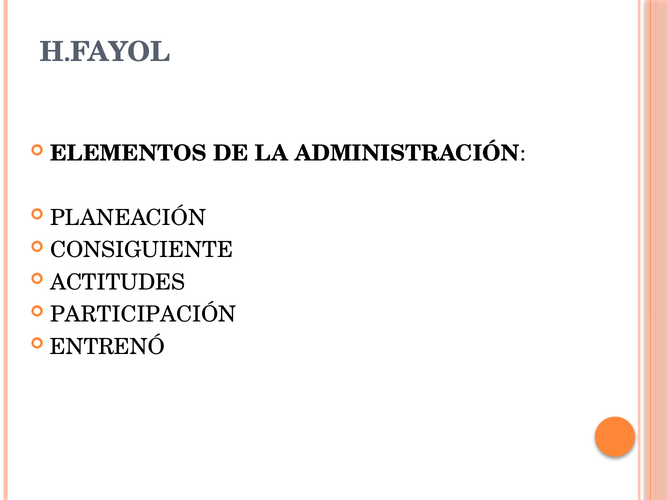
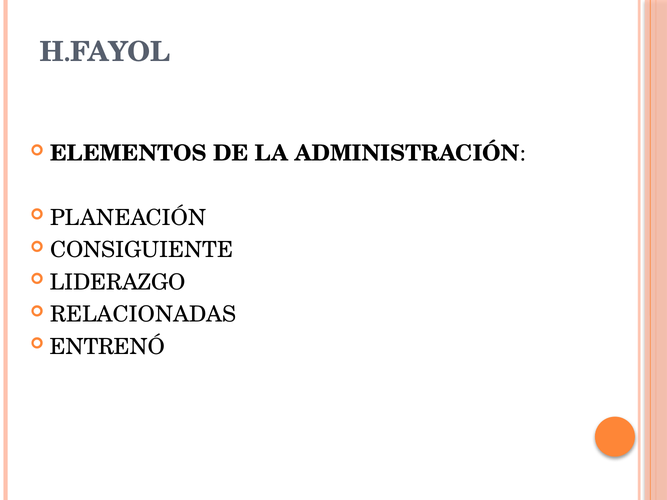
ACTITUDES: ACTITUDES -> LIDERAZGO (118, 282)
PARTICIPACIÓN: PARTICIPACIÓN -> RELACIONADAS (143, 315)
